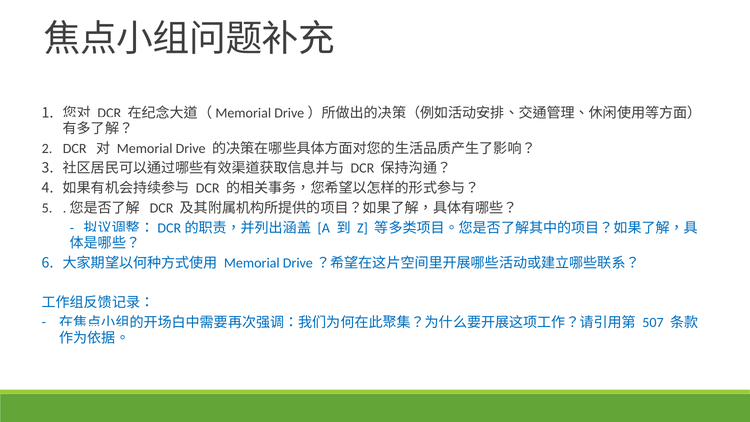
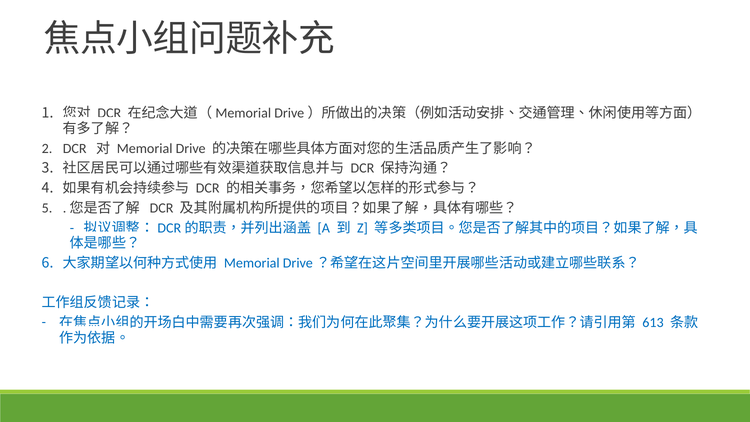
507: 507 -> 613 (653, 323)
